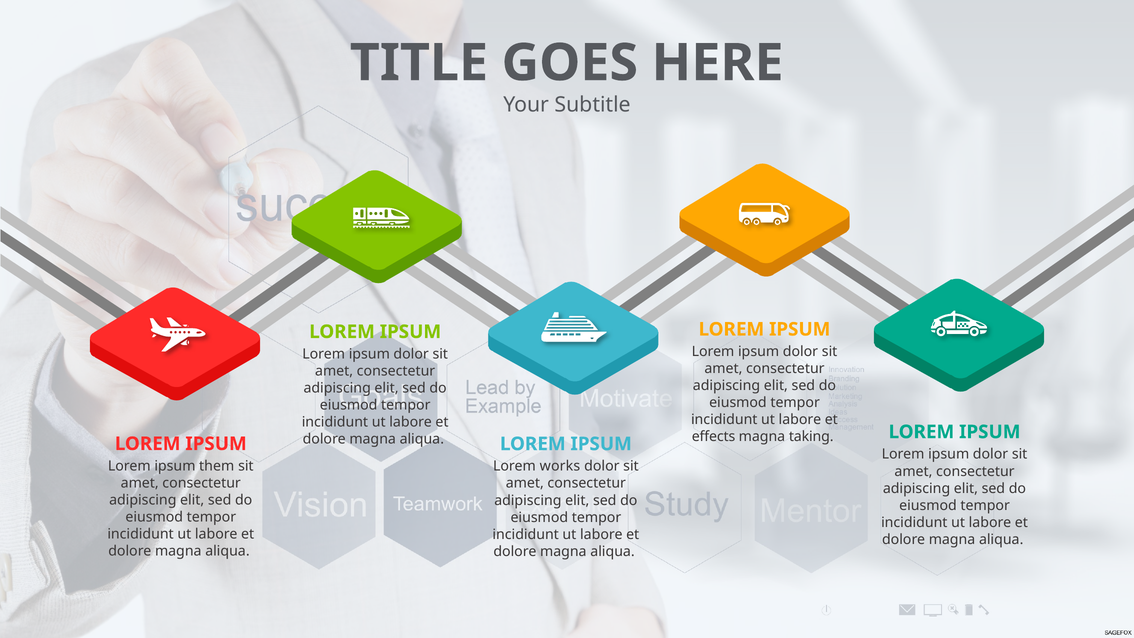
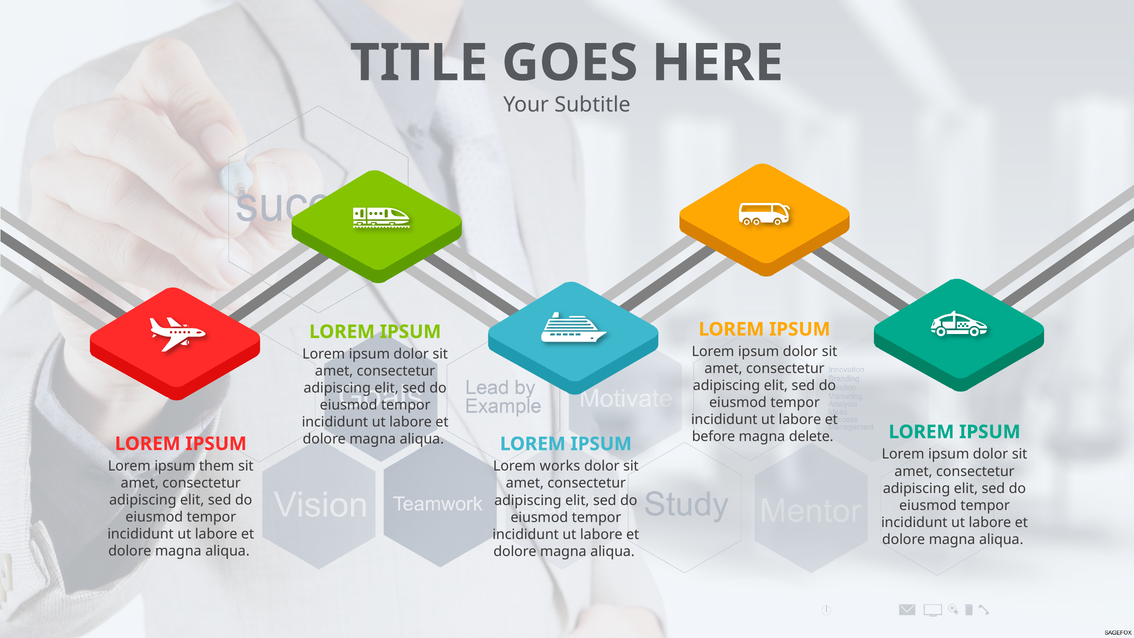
effects: effects -> before (714, 437)
taking: taking -> delete (811, 437)
